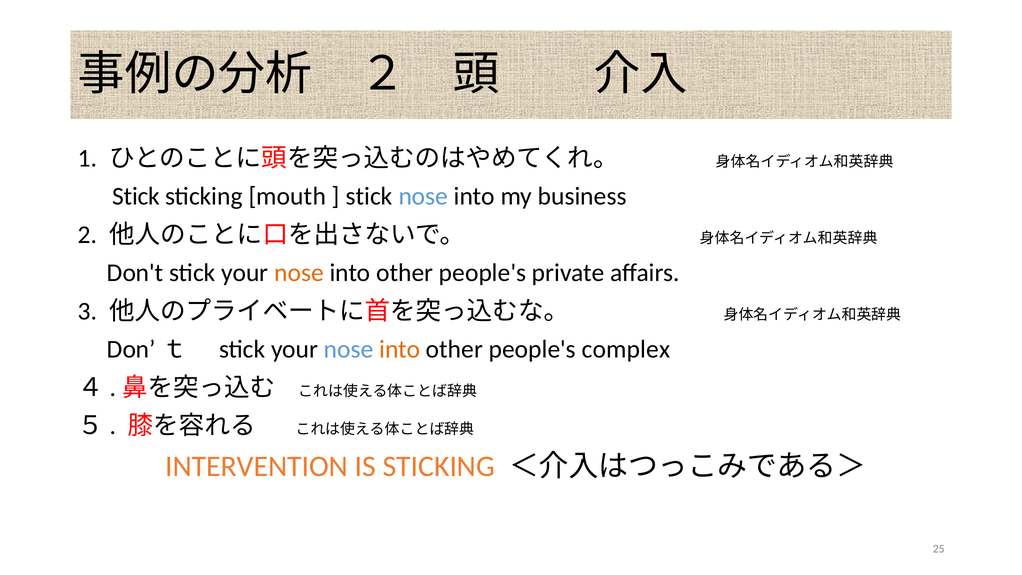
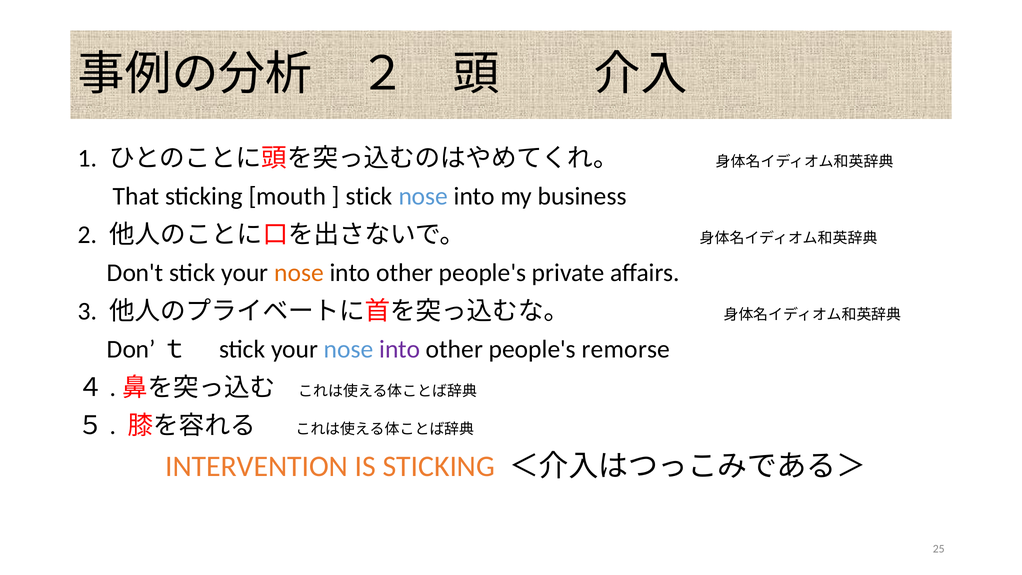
Stick: Stick -> That (136, 196)
into colour: orange -> purple (400, 349)
complex: complex -> remorse (626, 349)
